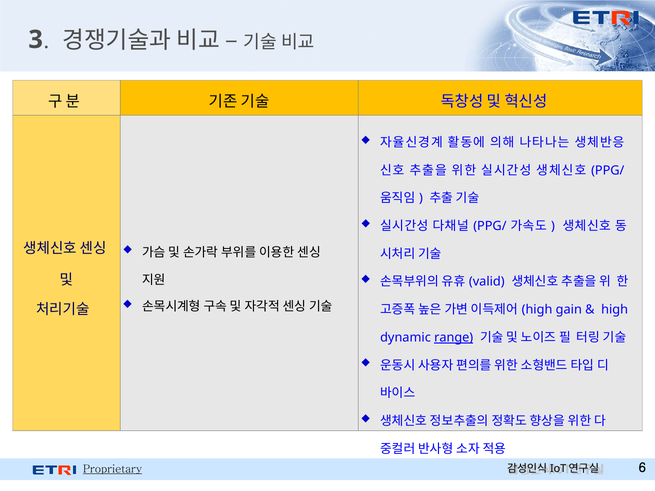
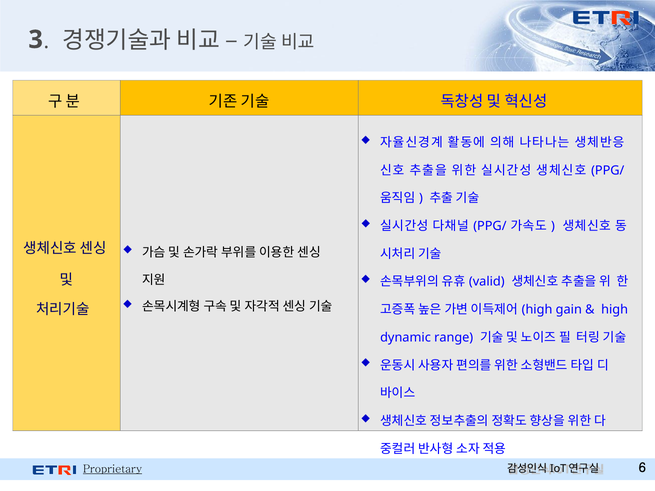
range underline: present -> none (454, 338)
